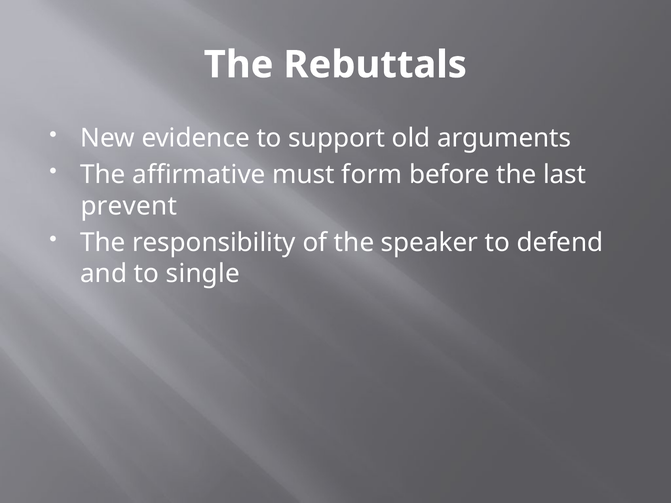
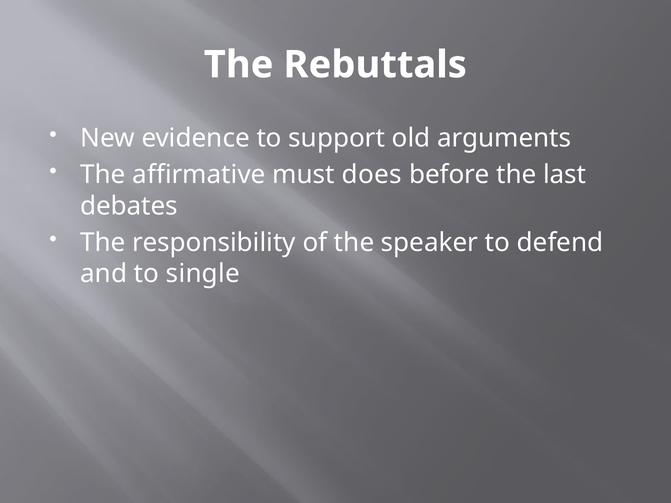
form: form -> does (372, 175)
prevent: prevent -> debates (129, 206)
